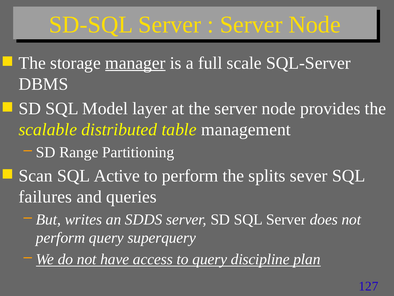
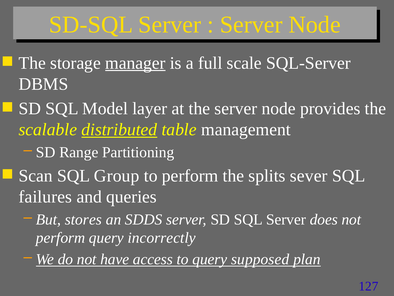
distributed underline: none -> present (119, 129)
Active: Active -> Group (117, 175)
writes: writes -> stores (83, 219)
superquery: superquery -> incorrectly (162, 237)
discipline: discipline -> supposed (260, 259)
